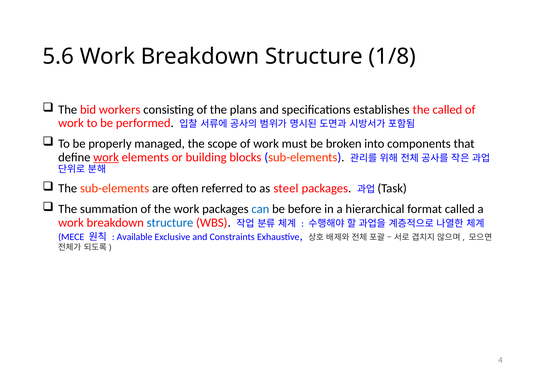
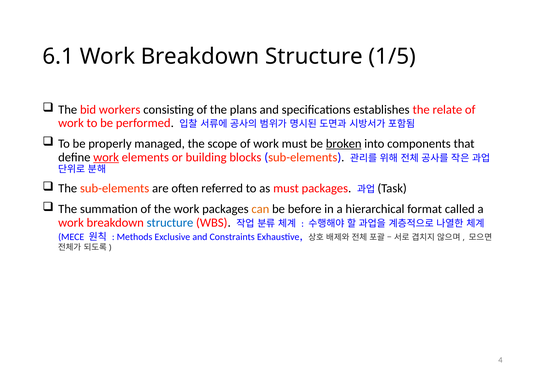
5.6: 5.6 -> 6.1 (58, 56)
1/8: 1/8 -> 1/5 (392, 56)
the called: called -> relate (447, 110)
broken underline: none -> present (344, 144)
as steel: steel -> must (286, 189)
can colour: blue -> orange (260, 209)
Available: Available -> Methods (135, 237)
